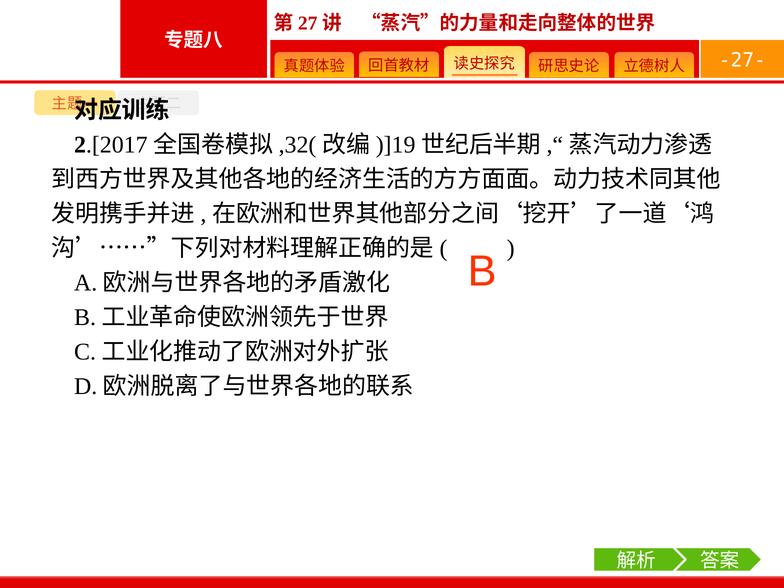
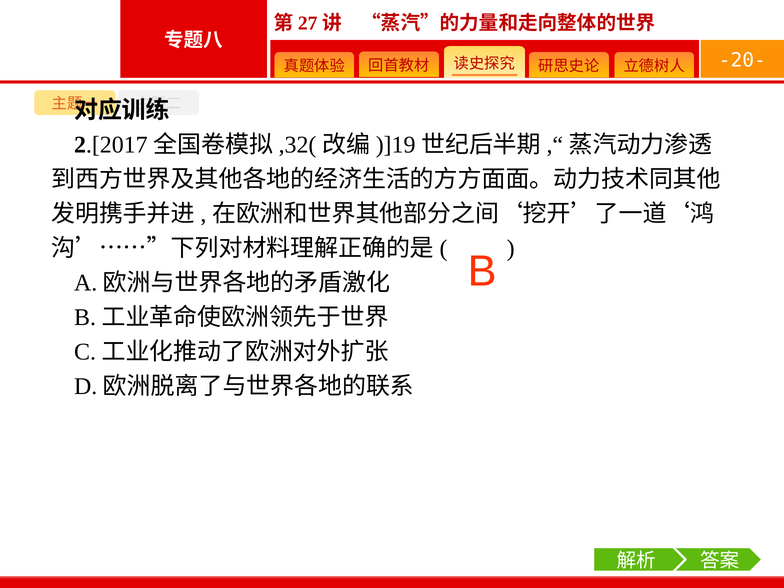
-27-: -27- -> -20- (742, 61)
